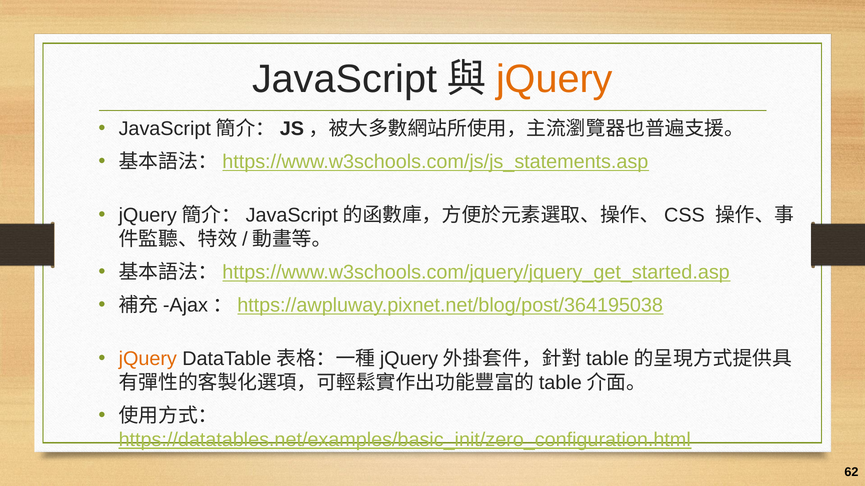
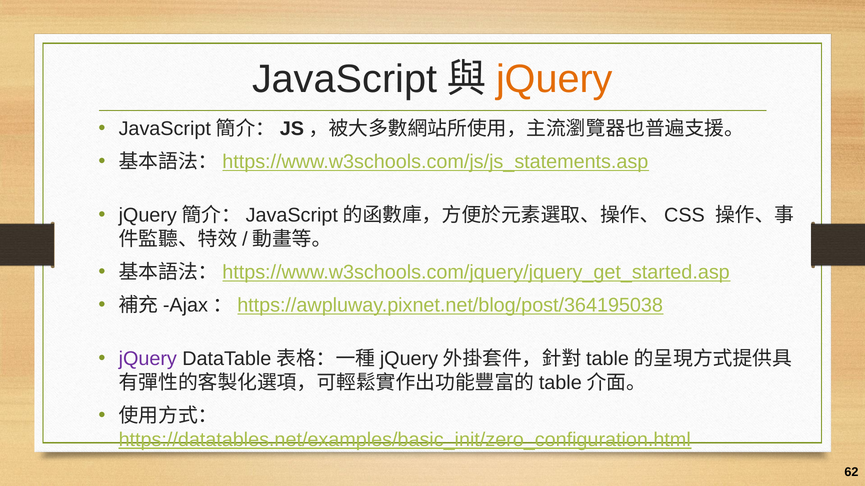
jQuery colour: orange -> purple (148, 359)
